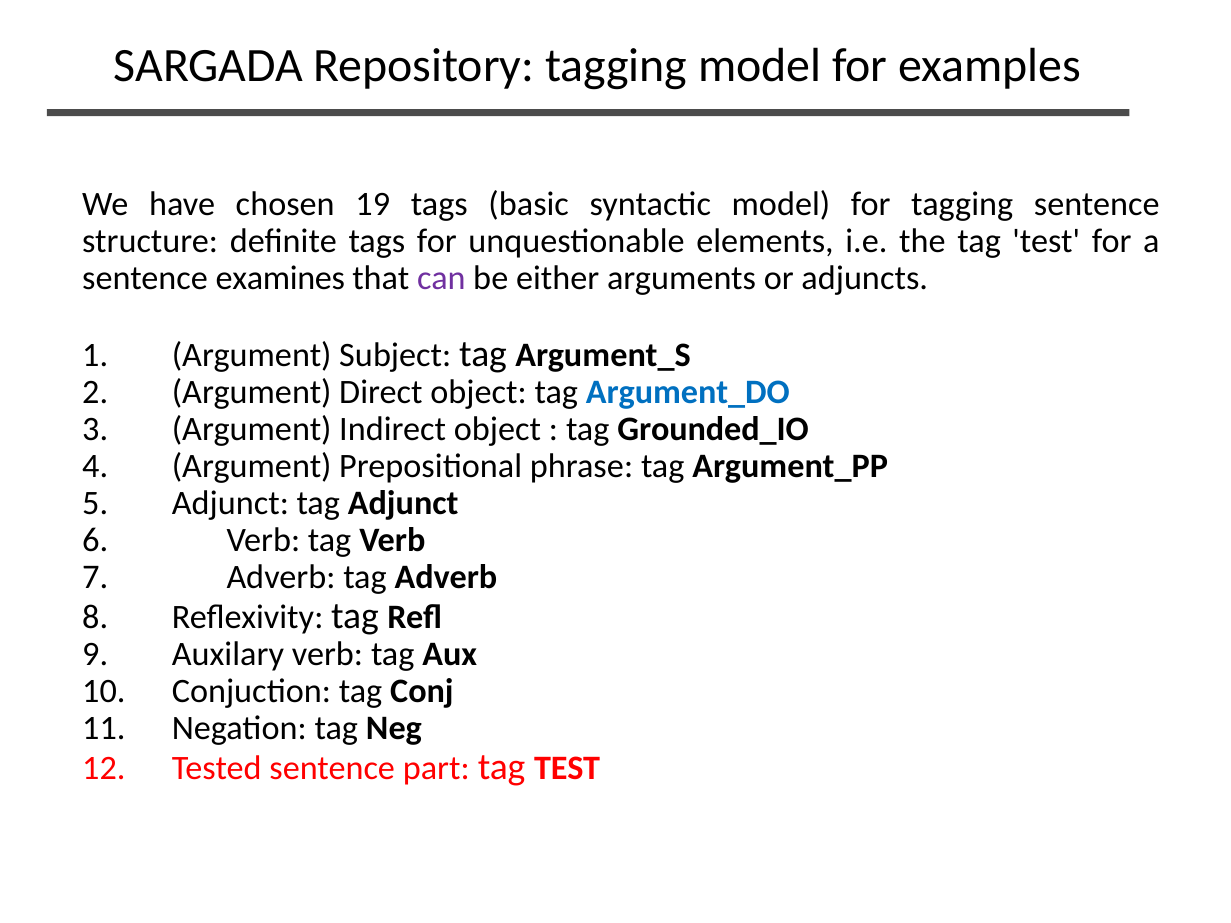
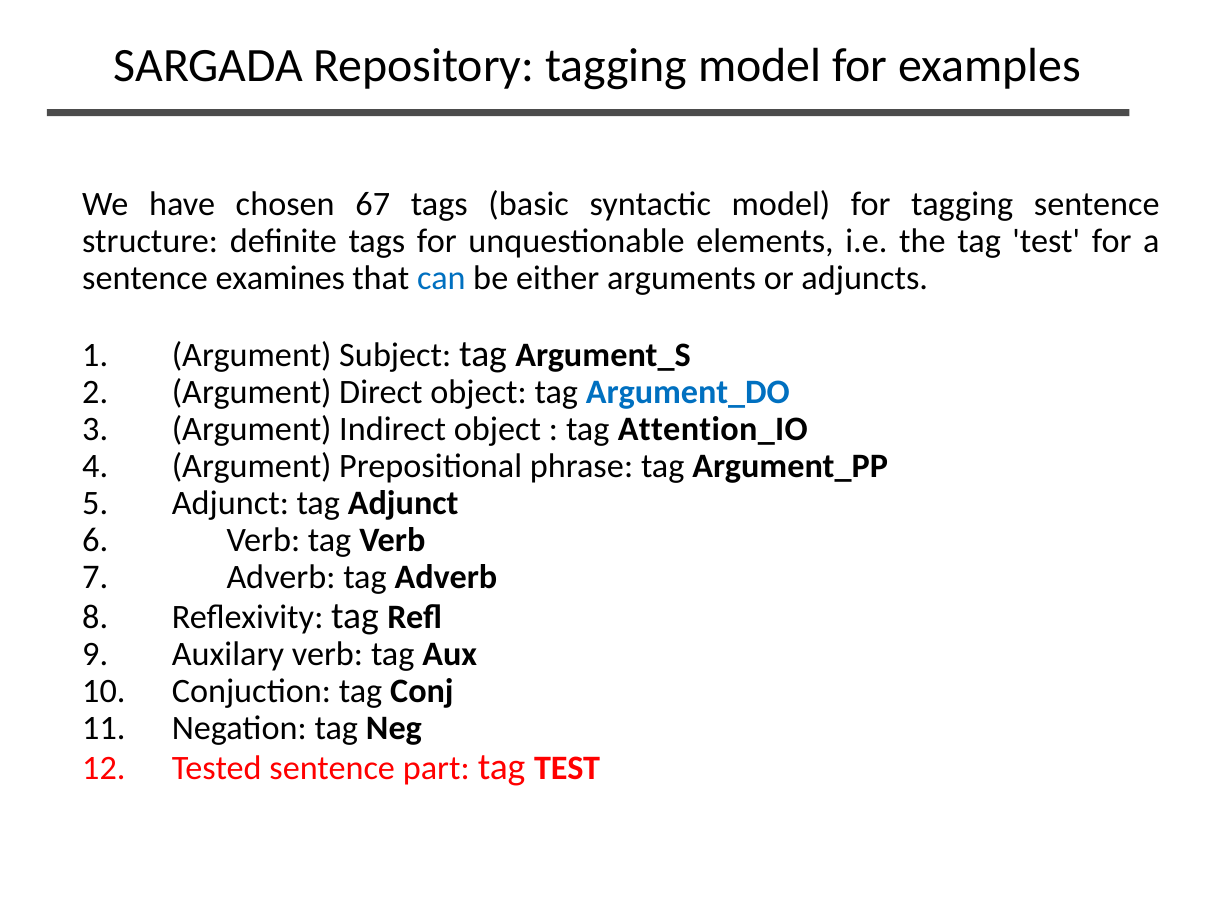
19: 19 -> 67 (373, 204)
can colour: purple -> blue (441, 278)
Grounded_IO: Grounded_IO -> Attention_IO (713, 429)
